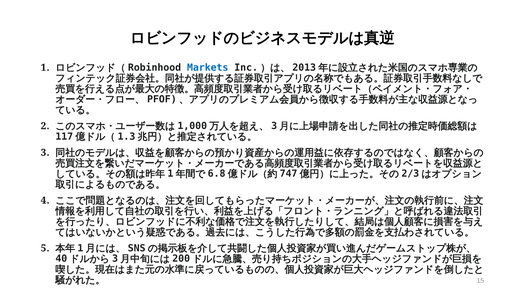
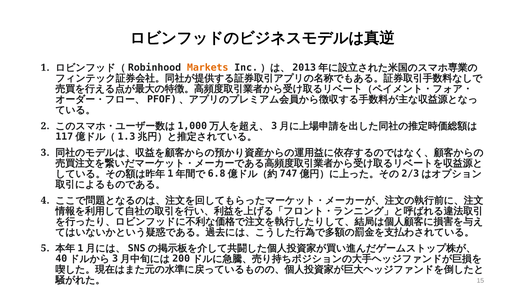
Markets colour: blue -> orange (208, 68)
